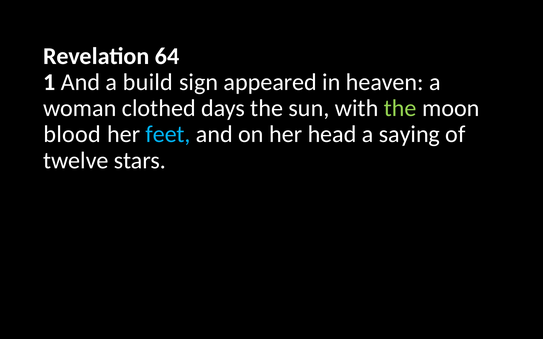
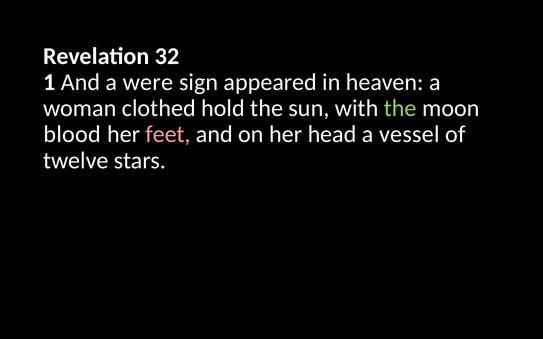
64: 64 -> 32 (167, 56)
build: build -> were (148, 82)
days: days -> hold (223, 108)
feet colour: light blue -> pink (168, 134)
saying: saying -> vessel (409, 134)
